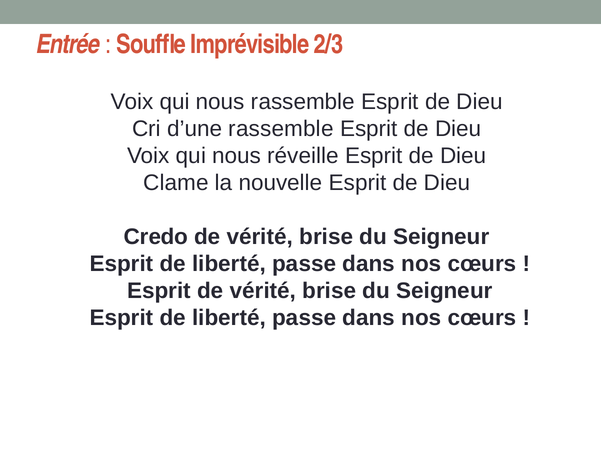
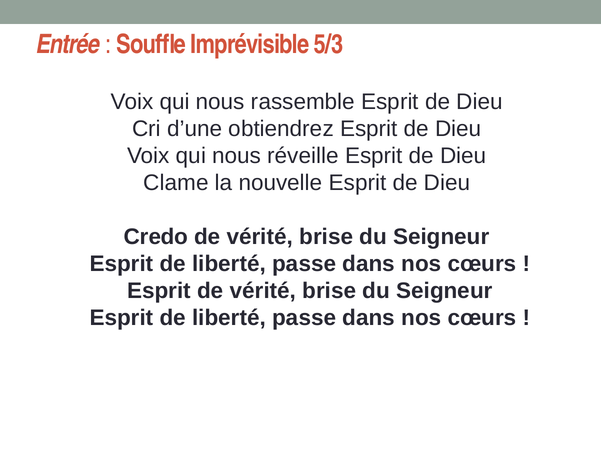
2/3: 2/3 -> 5/3 (329, 44)
d’une rassemble: rassemble -> obtiendrez (281, 129)
